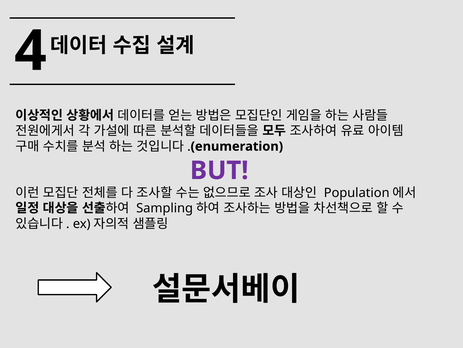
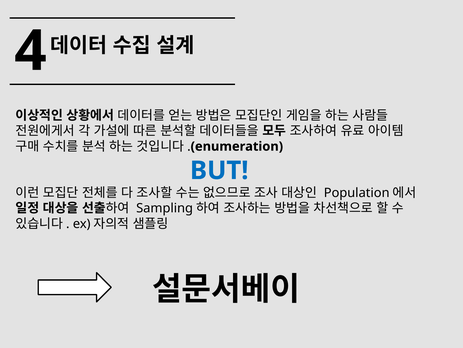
BUT colour: purple -> blue (219, 170)
